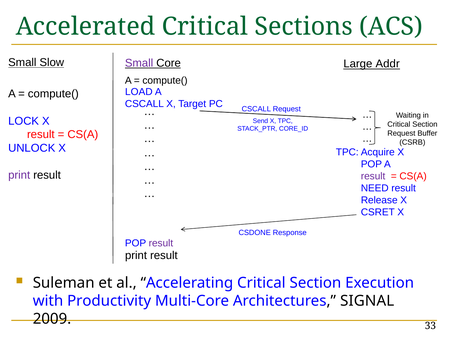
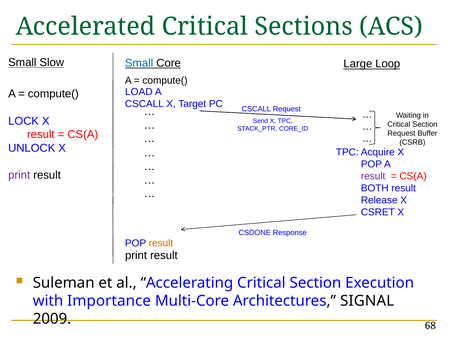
Addr: Addr -> Loop (388, 64)
Small colour: purple -> blue (139, 63)
NEED: NEED -> BOTH (375, 188)
result colour: purple -> orange (161, 243)
Productivity: Productivity -> Importance (109, 301)
33: 33 -> 68 (430, 326)
